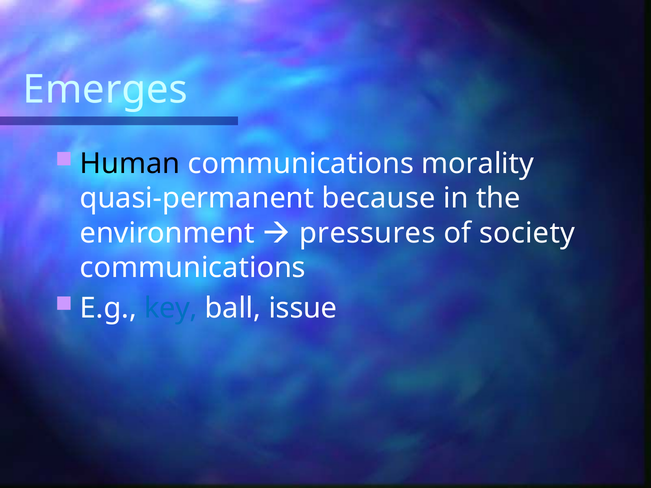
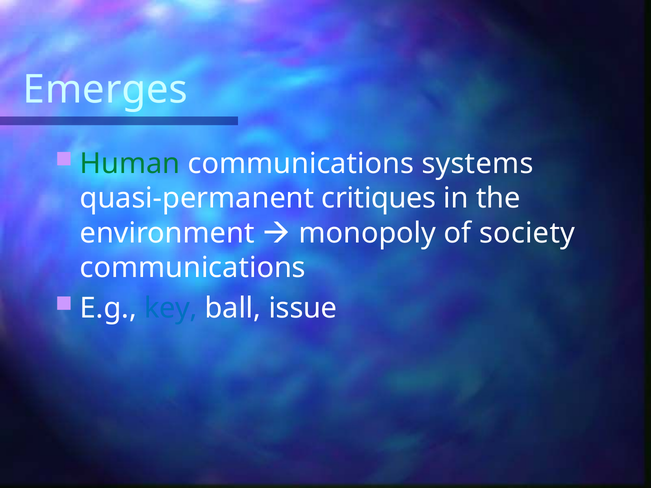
Human colour: black -> green (130, 164)
morality: morality -> systems (478, 164)
because: because -> critiques (379, 198)
pressures: pressures -> monopoly (367, 233)
